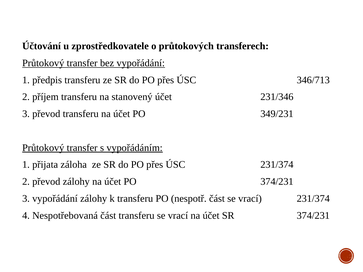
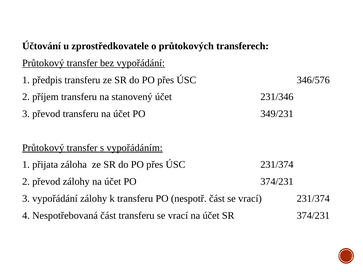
346/713: 346/713 -> 346/576 (313, 80)
